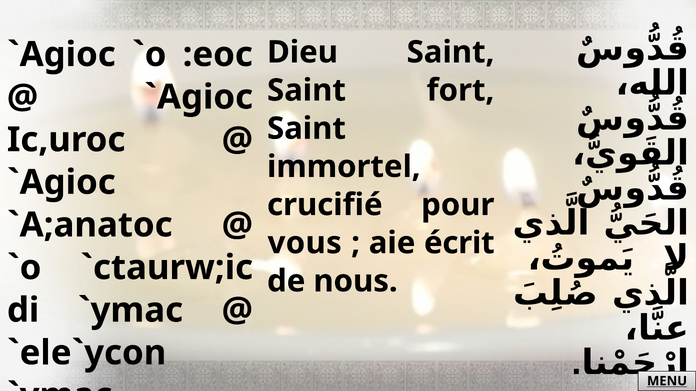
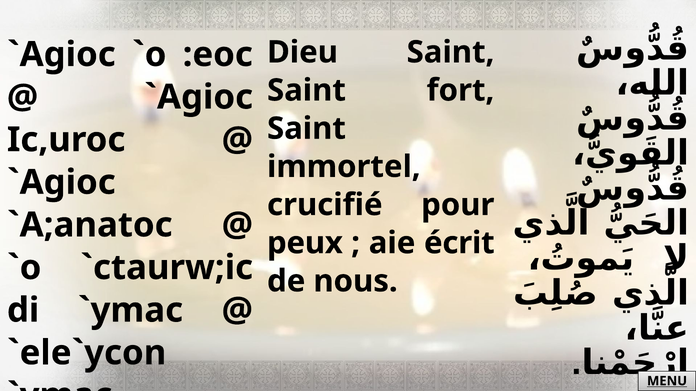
vous: vous -> peux (305, 243)
